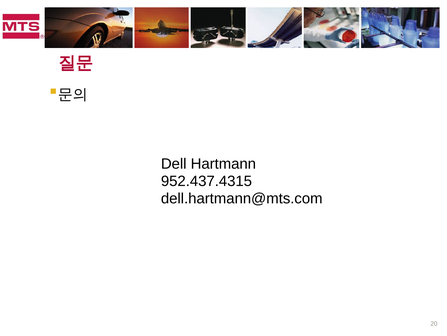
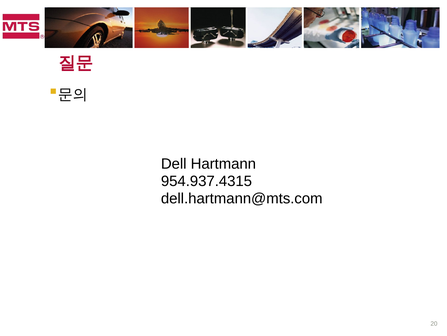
952.437.4315: 952.437.4315 -> 954.937.4315 (206, 181)
